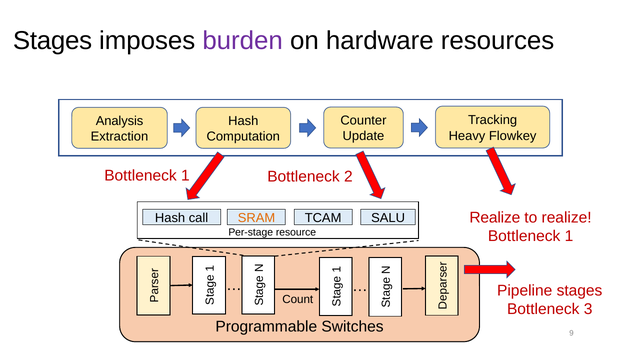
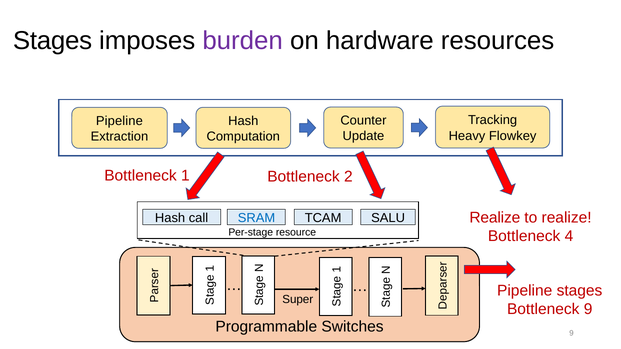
Analysis: Analysis -> Pipeline (119, 121)
SRAM colour: orange -> blue (256, 218)
1: 1 -> 4 (569, 236)
Count: Count -> Super (298, 299)
Bottleneck 3: 3 -> 9 (588, 309)
